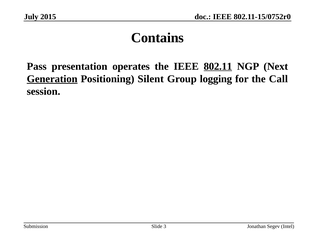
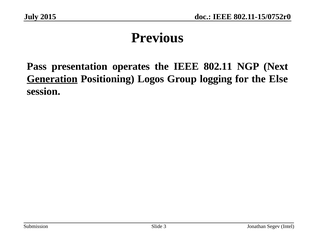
Contains: Contains -> Previous (157, 38)
802.11 underline: present -> none (218, 66)
Silent: Silent -> Logos (151, 79)
Call: Call -> Else (278, 79)
